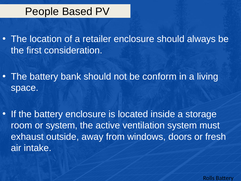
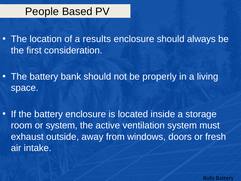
retailer: retailer -> results (97, 39)
conform: conform -> properly (159, 77)
